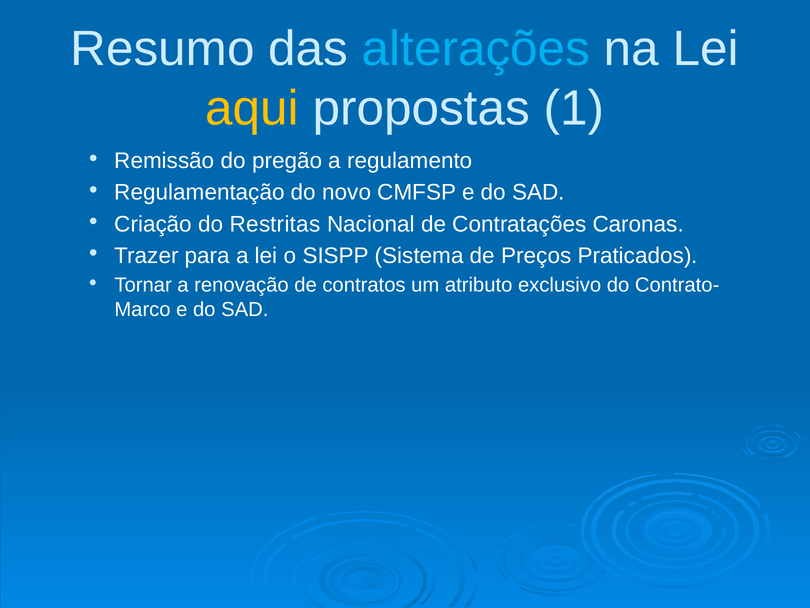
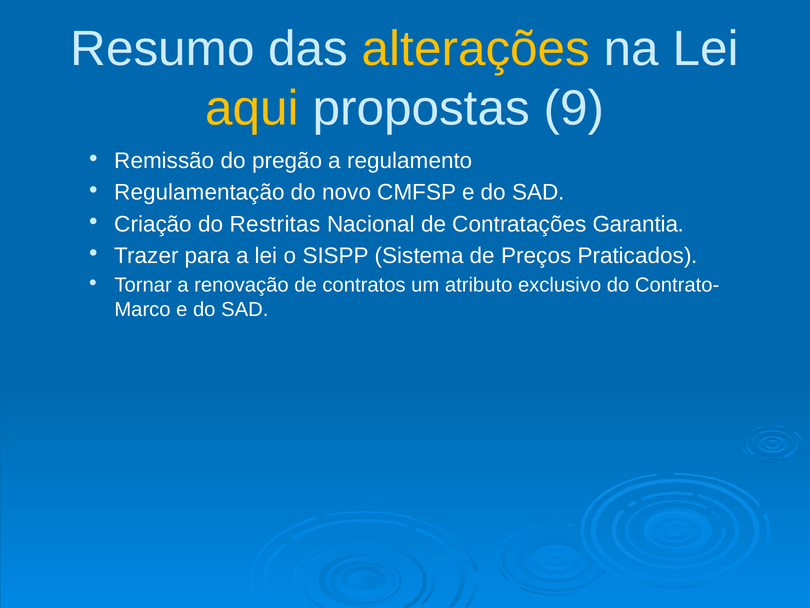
alterações colour: light blue -> yellow (476, 49)
1: 1 -> 9 (574, 108)
Caronas: Caronas -> Garantia (638, 224)
